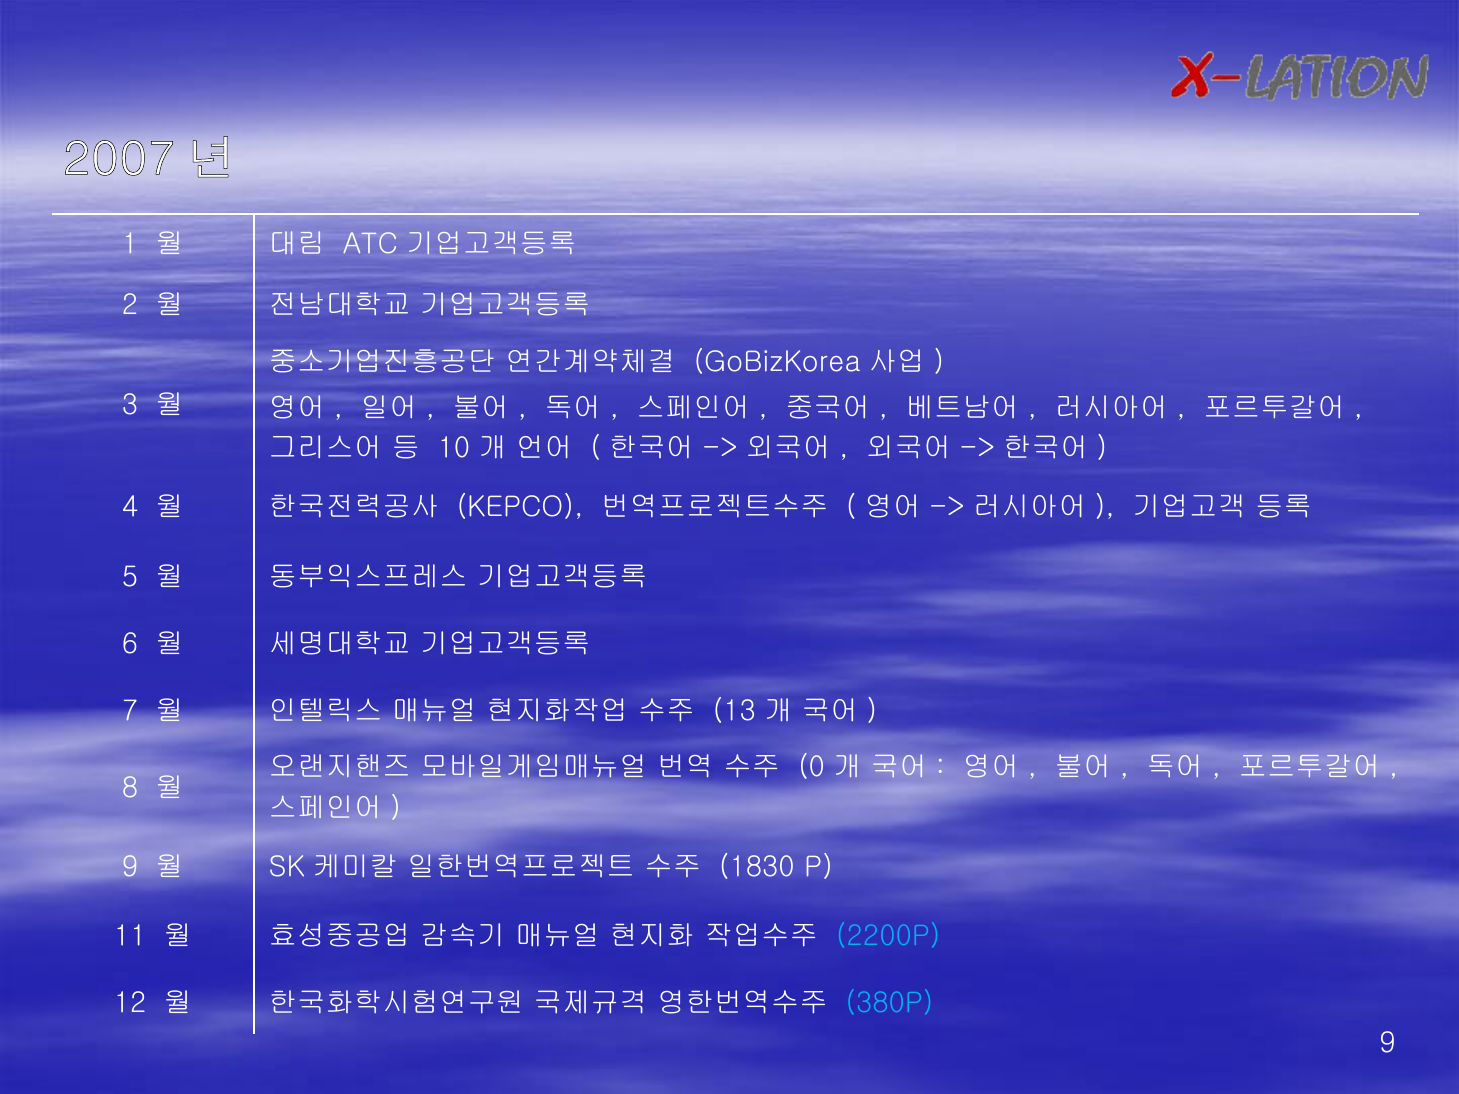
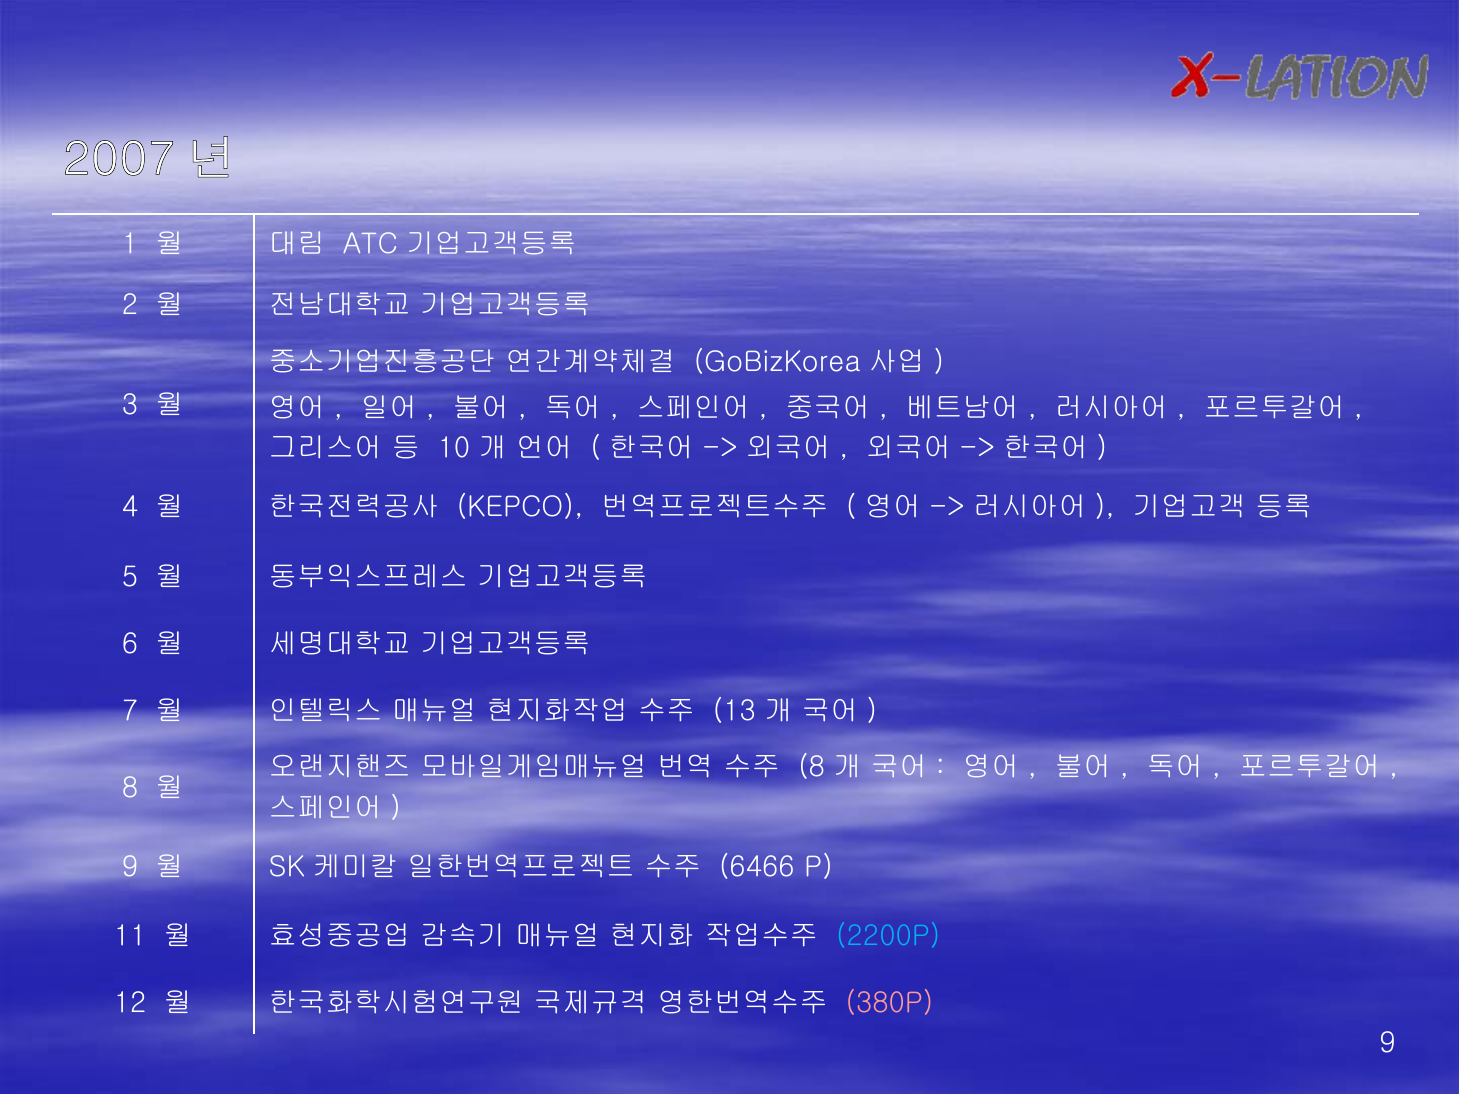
0: 0 -> 8 (811, 768)
1830: 1830 -> 6466 (757, 867)
380P colour: light blue -> pink (890, 1003)
